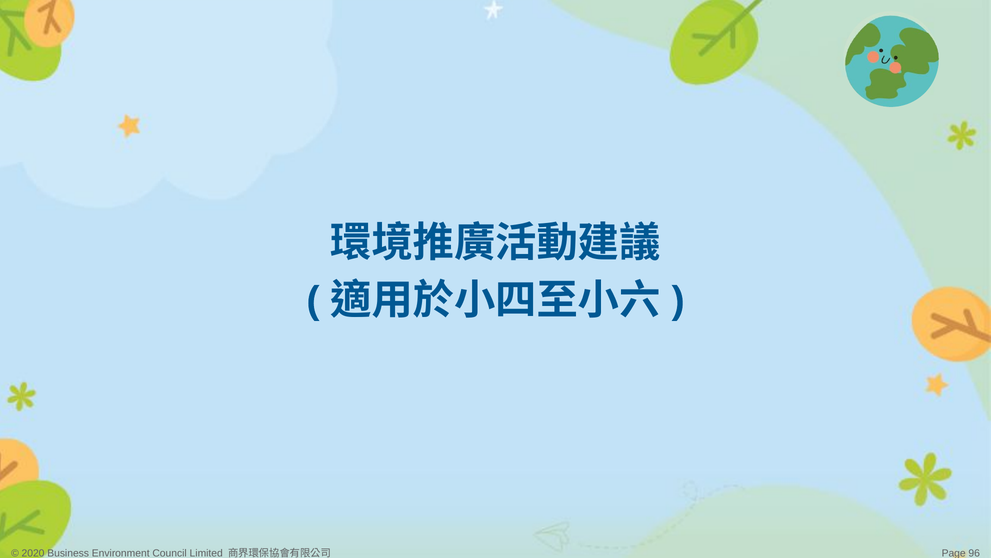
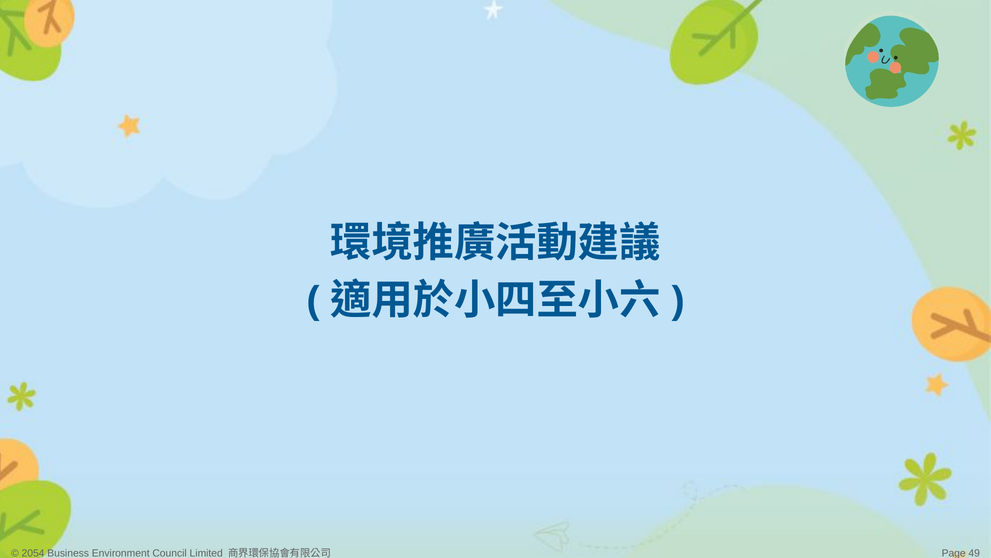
2020: 2020 -> 2054 (33, 553)
96: 96 -> 49 (974, 553)
